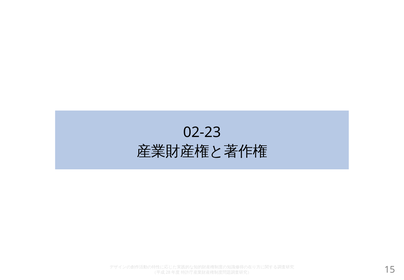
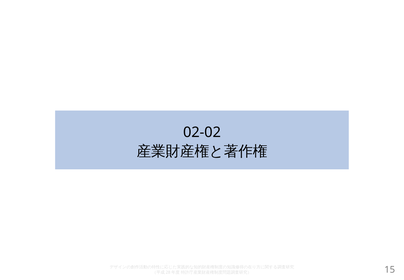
02-23: 02-23 -> 02-02 (202, 132)
